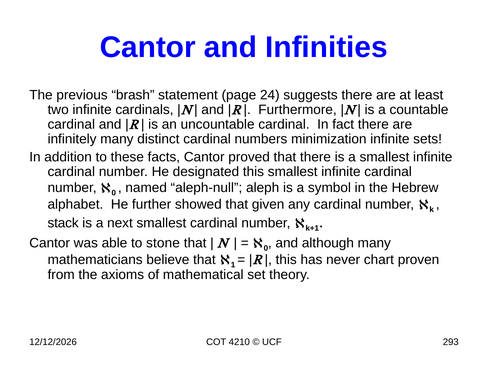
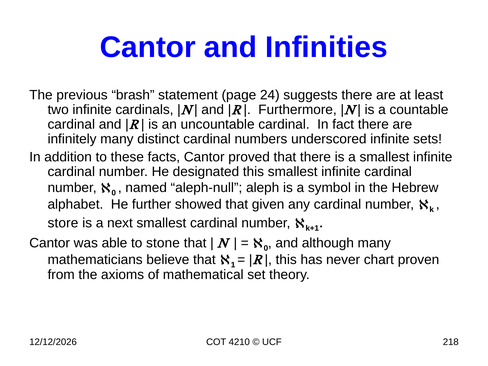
minimization: minimization -> underscored (329, 139)
stack: stack -> store (63, 223)
293: 293 -> 218 (451, 342)
